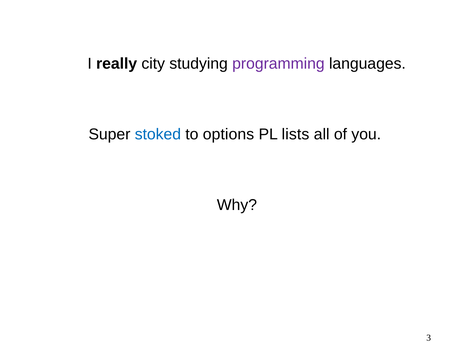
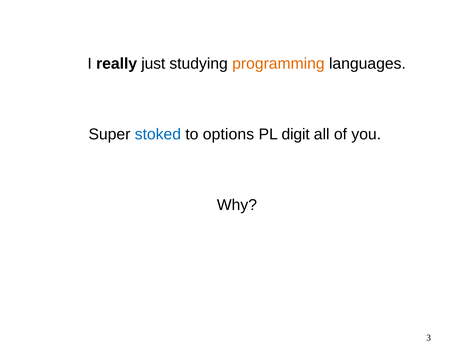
city: city -> just (153, 64)
programming colour: purple -> orange (278, 64)
lists: lists -> digit (296, 135)
